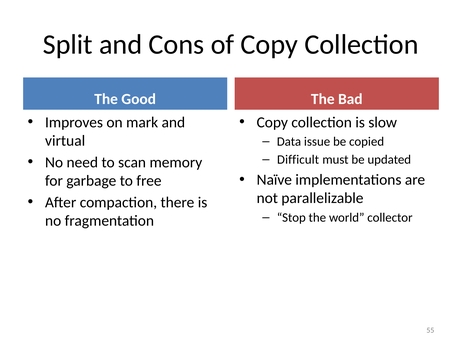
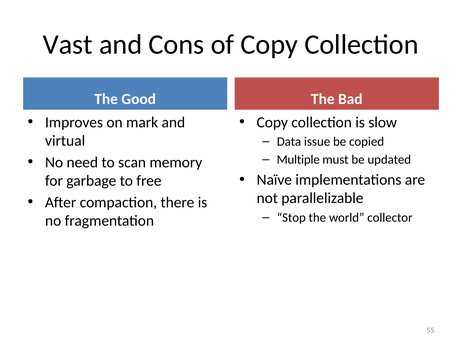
Split: Split -> Vast (68, 45)
Difficult: Difficult -> Multiple (298, 160)
